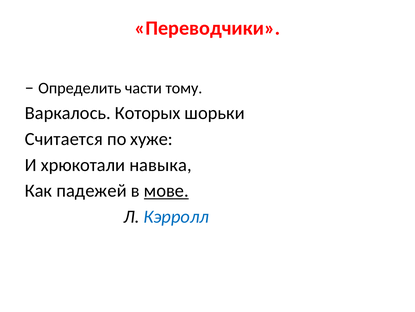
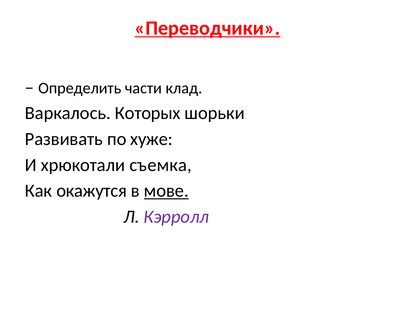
Переводчики underline: none -> present (207, 28)
тому: тому -> клад (184, 88)
Считается: Считается -> Развивать (64, 139)
навыка: навыка -> съемка (160, 165)
падежей: падежей -> окажутся (92, 190)
Кэрролл colour: blue -> purple (176, 216)
